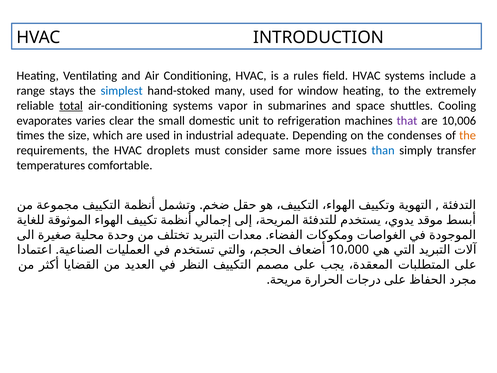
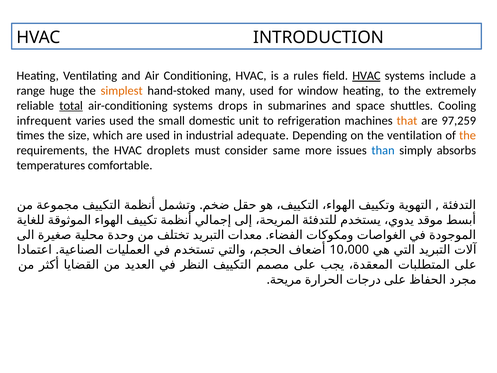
HVAC underline: none -> present (366, 76)
stays: stays -> huge (62, 91)
simplest colour: blue -> orange (122, 91)
vapor: vapor -> drops (233, 106)
evaporates: evaporates -> infrequent (44, 121)
varies clear: clear -> used (121, 121)
that colour: purple -> orange (407, 121)
10,006: 10,006 -> 97,259 (459, 121)
condenses: condenses -> ventilation (415, 135)
transfer: transfer -> absorbs (456, 150)
